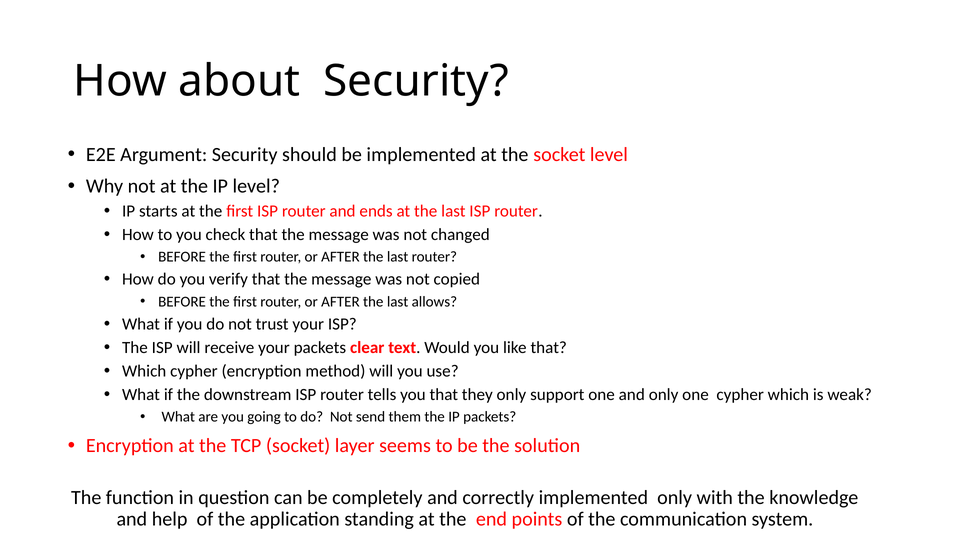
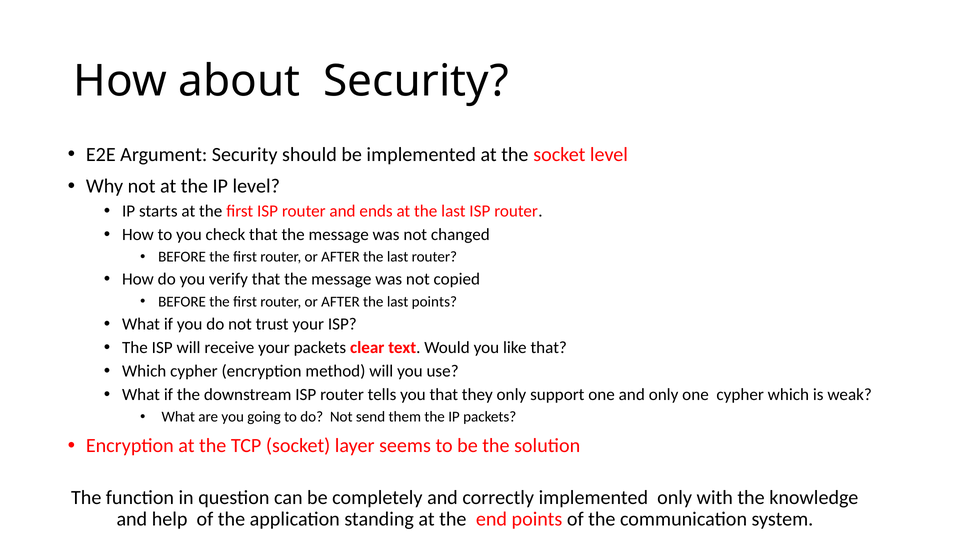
last allows: allows -> points (434, 302)
